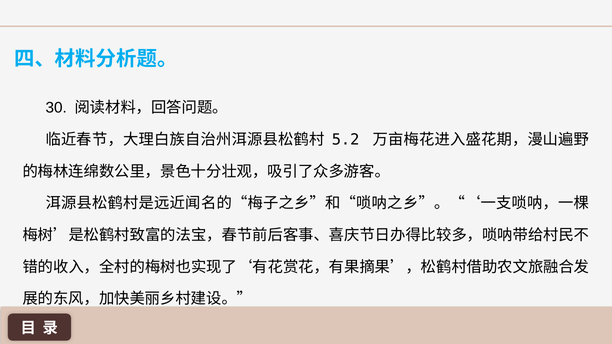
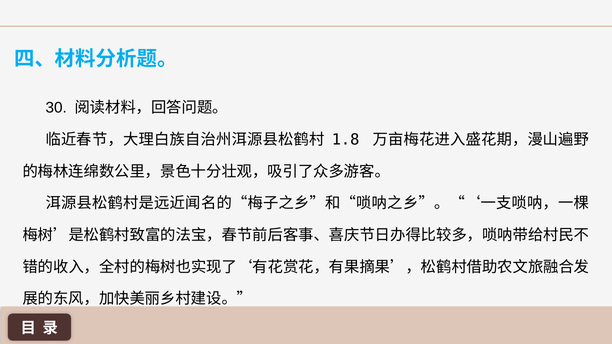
5.2: 5.2 -> 1.8 (346, 140)
